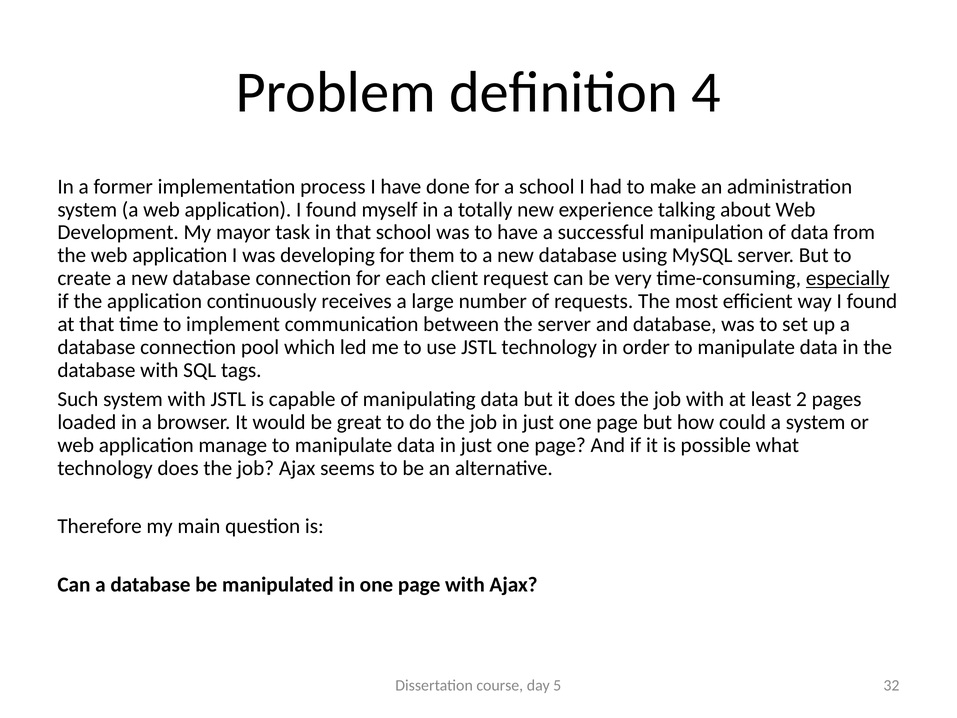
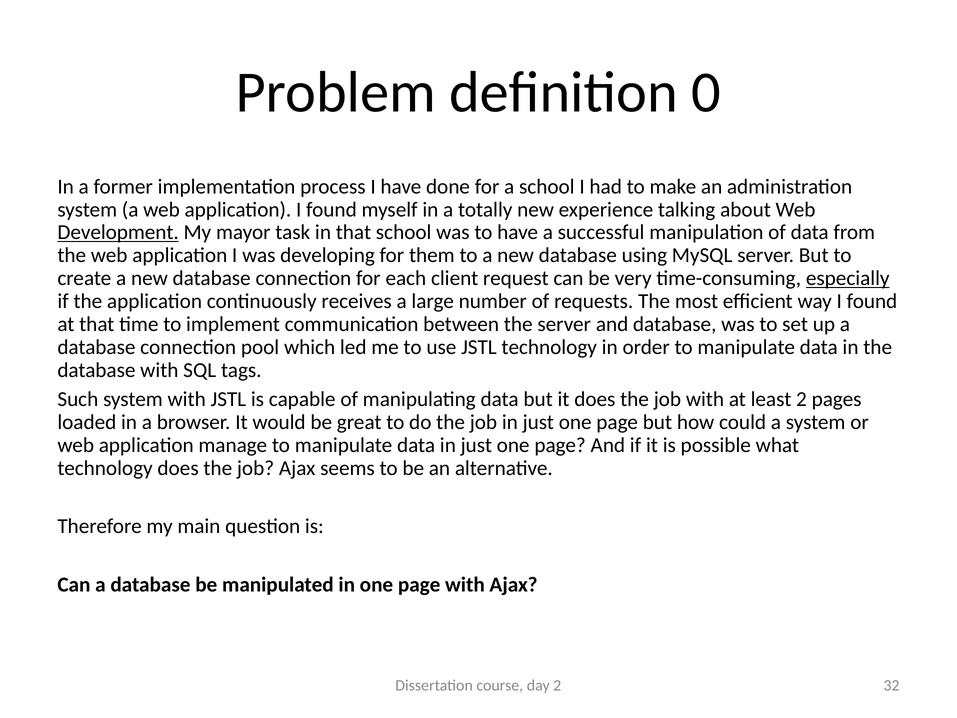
4: 4 -> 0 (706, 93)
Development underline: none -> present (118, 232)
day 5: 5 -> 2 (557, 685)
